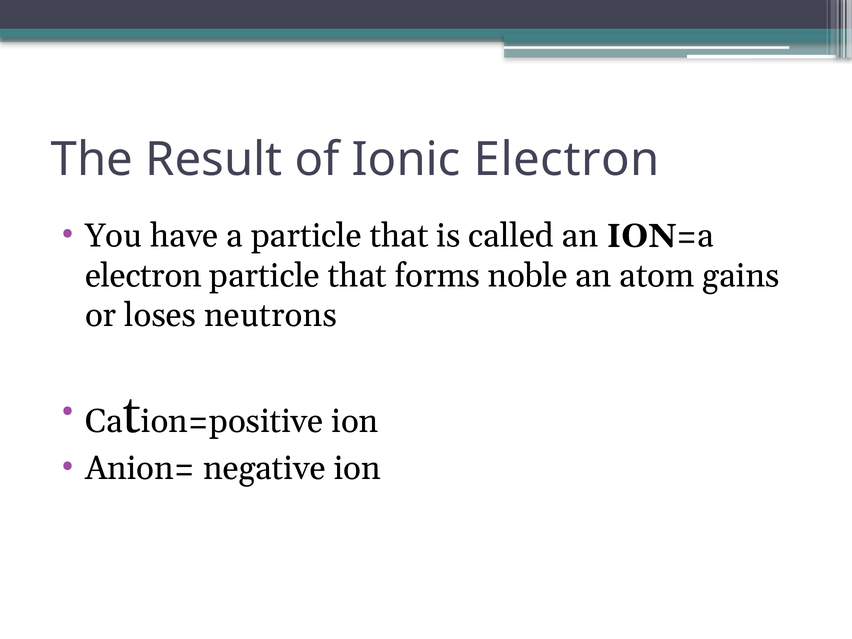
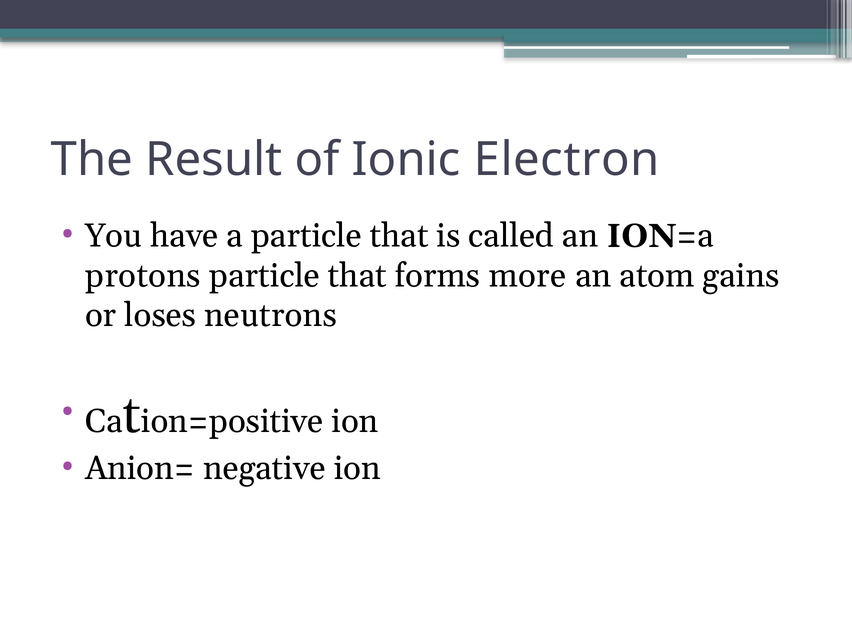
electron: electron -> protons (143, 276)
noble: noble -> more (528, 276)
